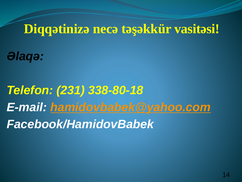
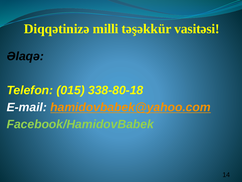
necə: necə -> milli (106, 29)
231: 231 -> 015 (71, 90)
Facebook/HamidovBabek colour: white -> light green (80, 124)
